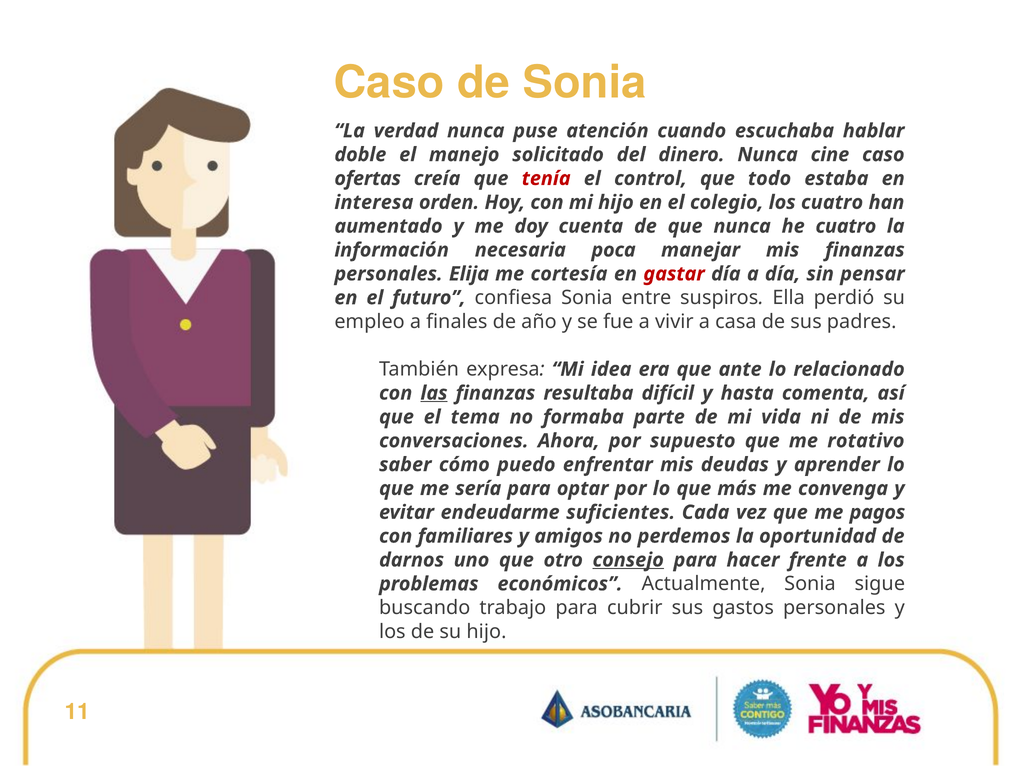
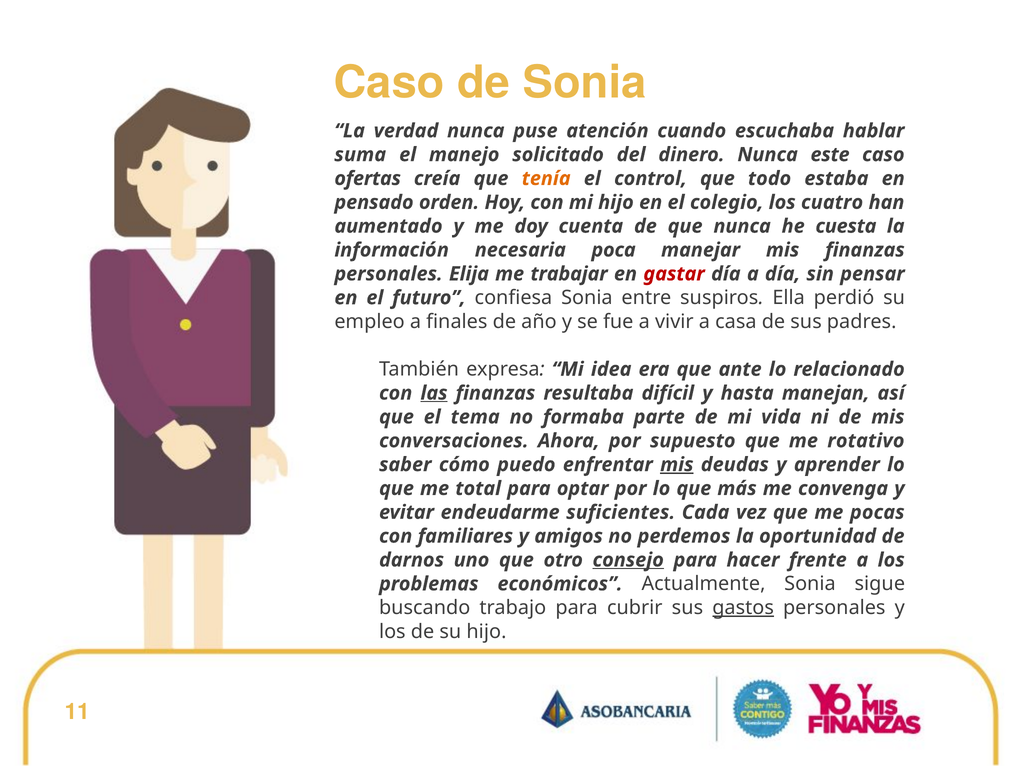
doble: doble -> suma (360, 155)
cine: cine -> este (830, 155)
tenía colour: red -> orange (546, 178)
interesa: interesa -> pensado (374, 202)
he cuatro: cuatro -> cuesta (846, 226)
cortesía: cortesía -> trabajar (569, 274)
comenta: comenta -> manejan (826, 393)
mis underline: none -> present (677, 464)
sería: sería -> total (478, 488)
pagos: pagos -> pocas (877, 512)
gastos underline: none -> present (743, 607)
